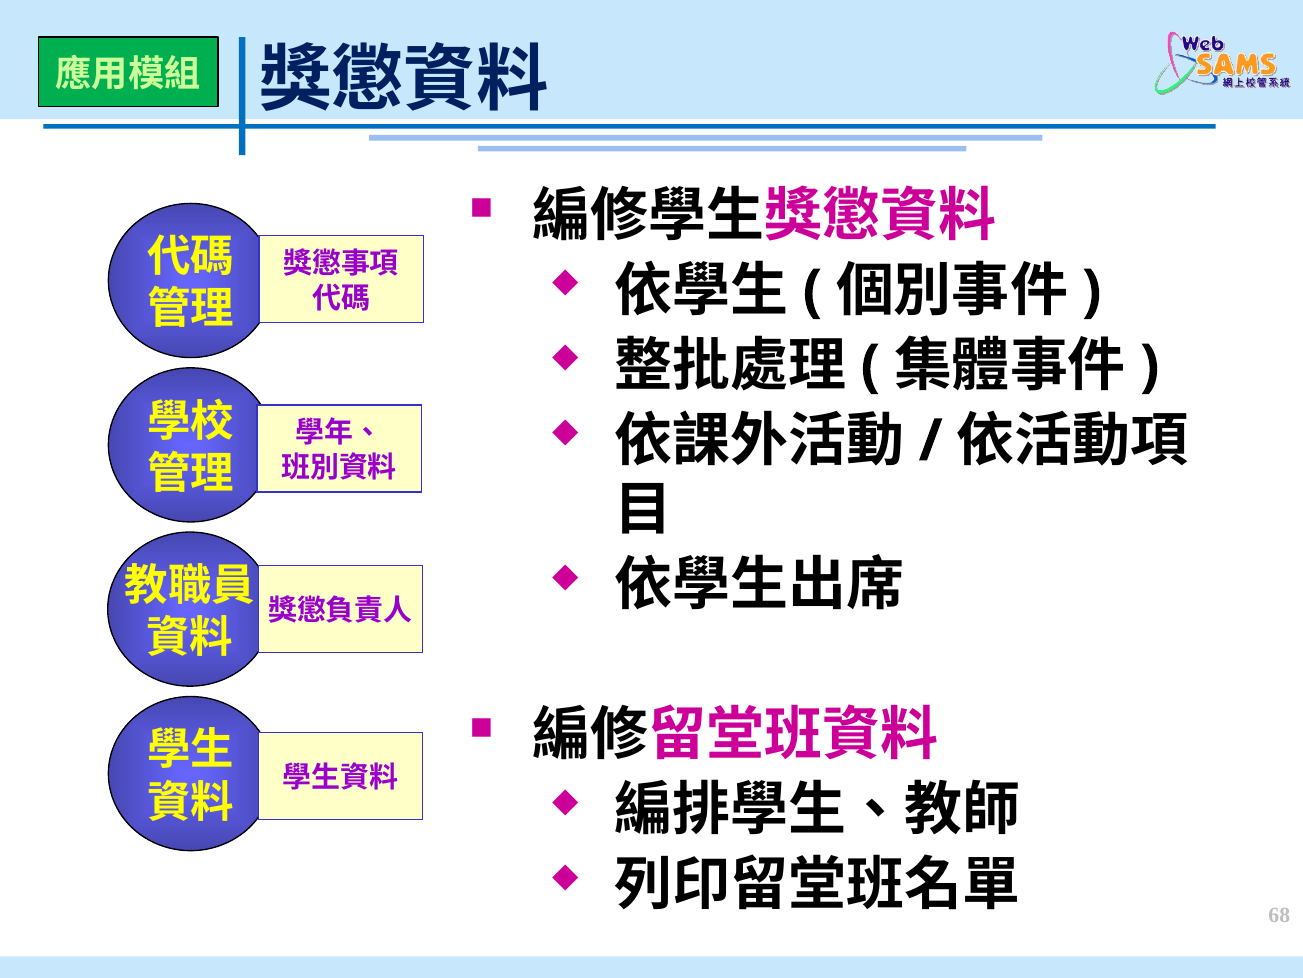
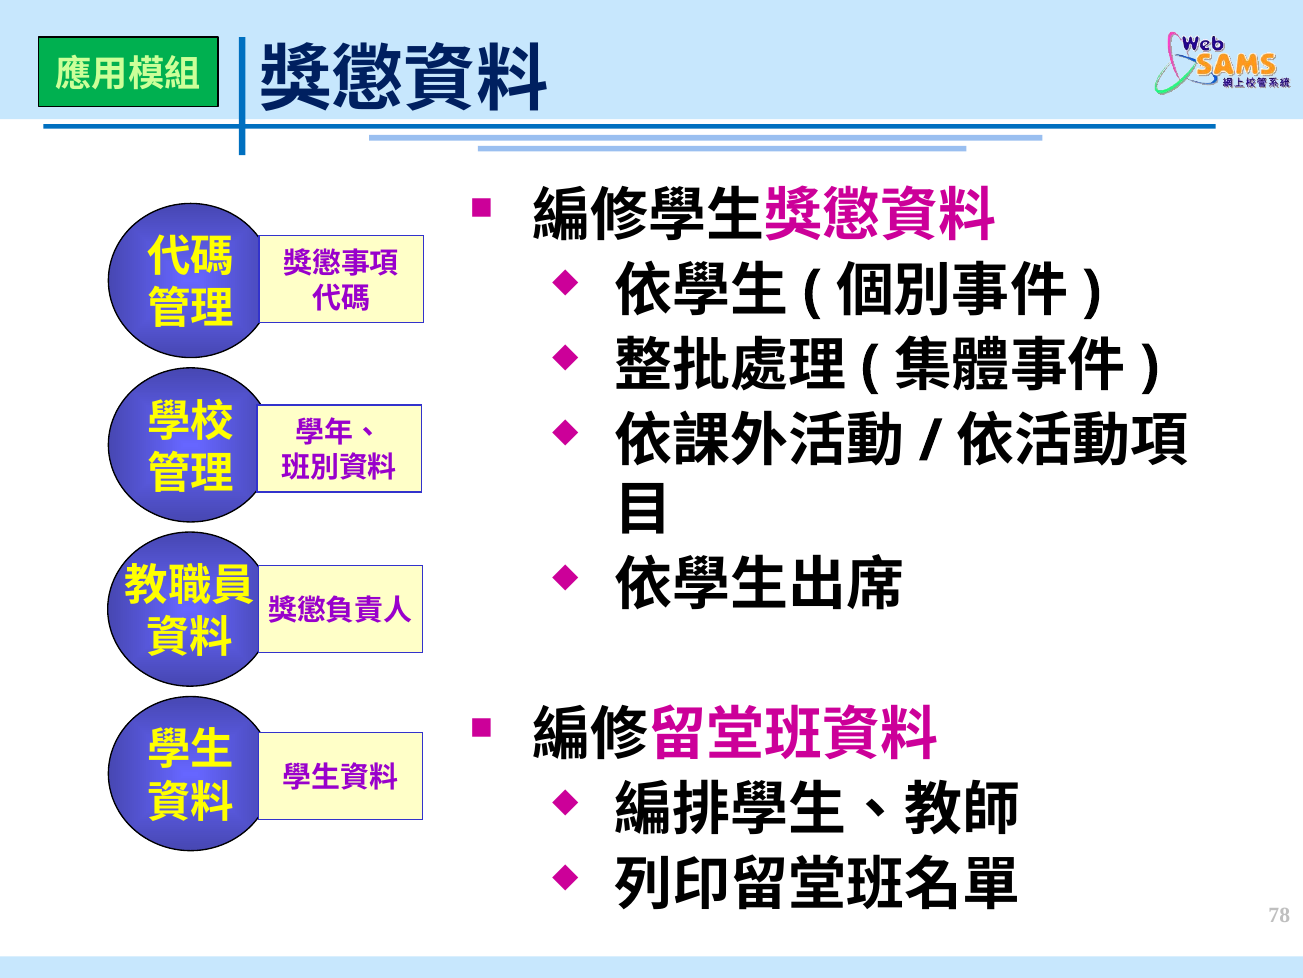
68: 68 -> 78 (1279, 915)
